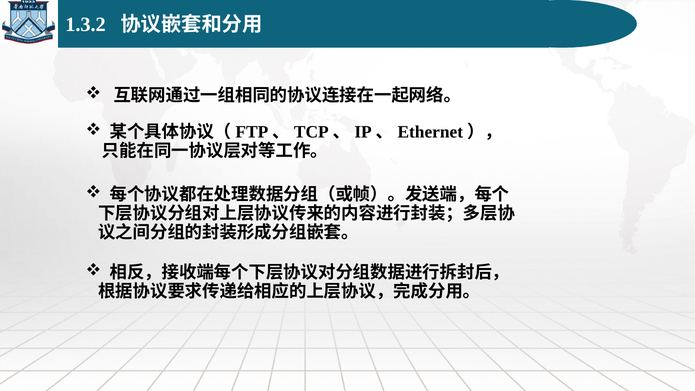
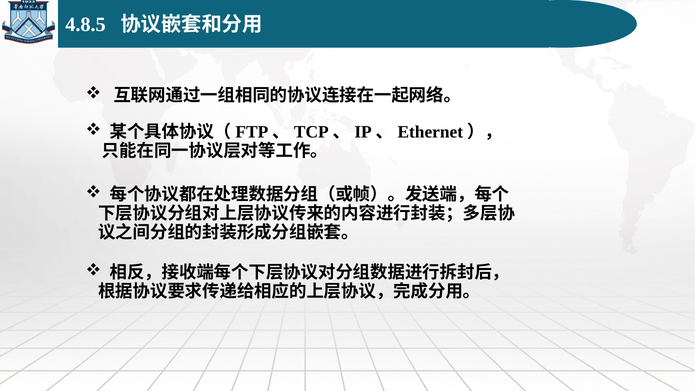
1.3.2: 1.3.2 -> 4.8.5 (86, 24)
